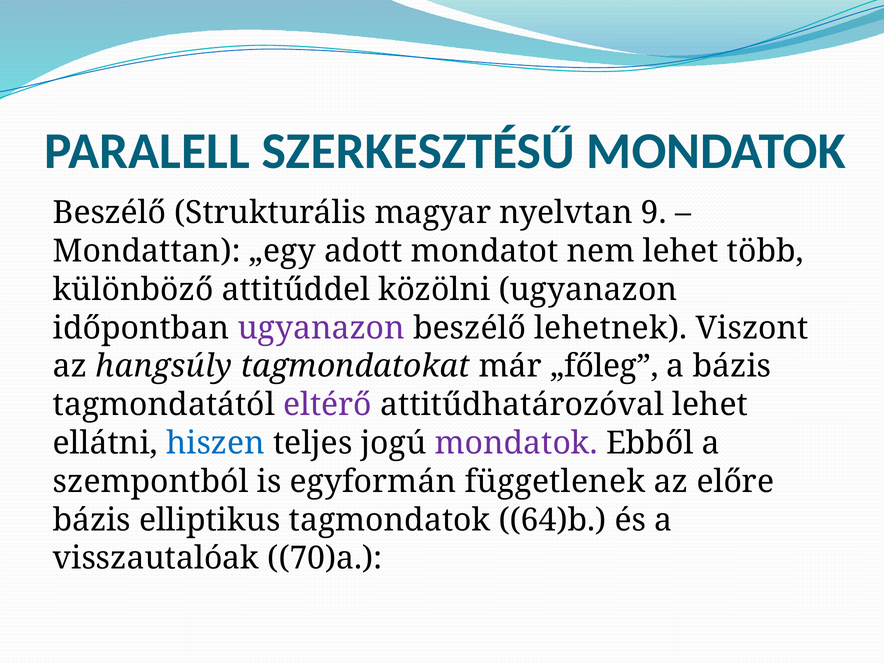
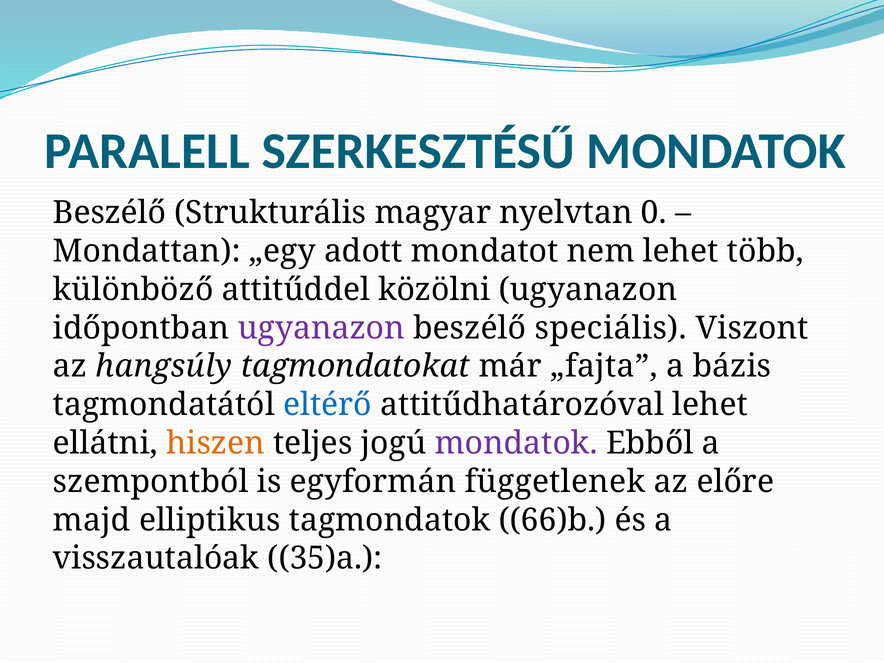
9: 9 -> 0 (654, 213)
lehetnek: lehetnek -> speciális (611, 328)
„főleg: „főleg -> „fajta (604, 366)
eltérő colour: purple -> blue (328, 405)
hiszen colour: blue -> orange (215, 443)
bázis: bázis -> majd (92, 520)
64)b: 64)b -> 66)b (553, 520)
70)a: 70)a -> 35)a (325, 558)
